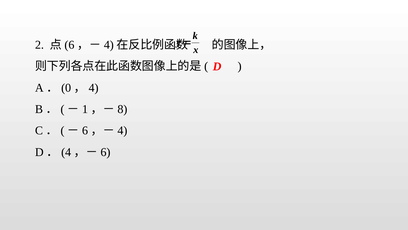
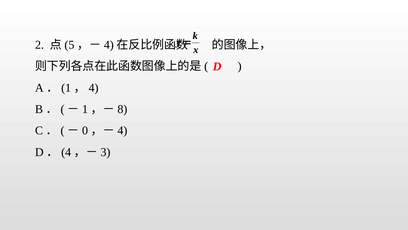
6: 6 -> 5 (69, 45)
0: 0 -> 1 (66, 88)
6: 6 -> 0 (85, 130)
6: 6 -> 3 (105, 152)
